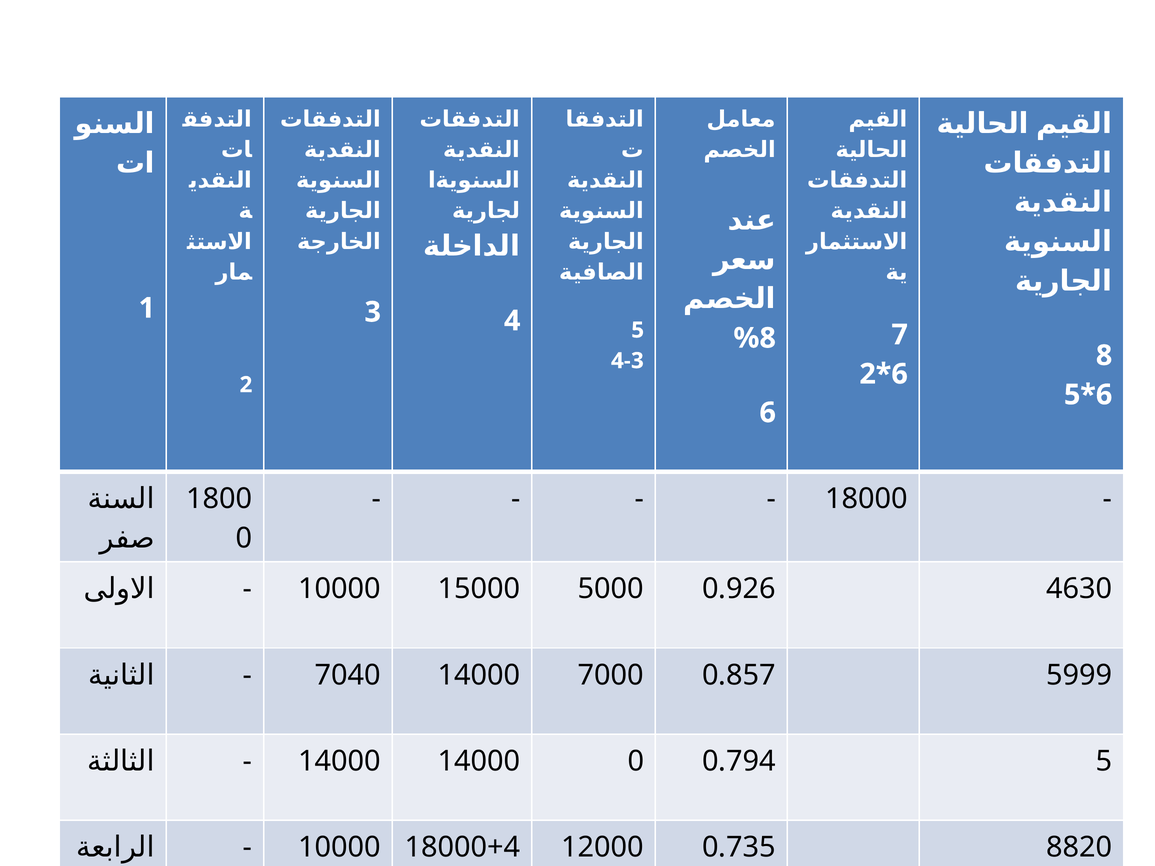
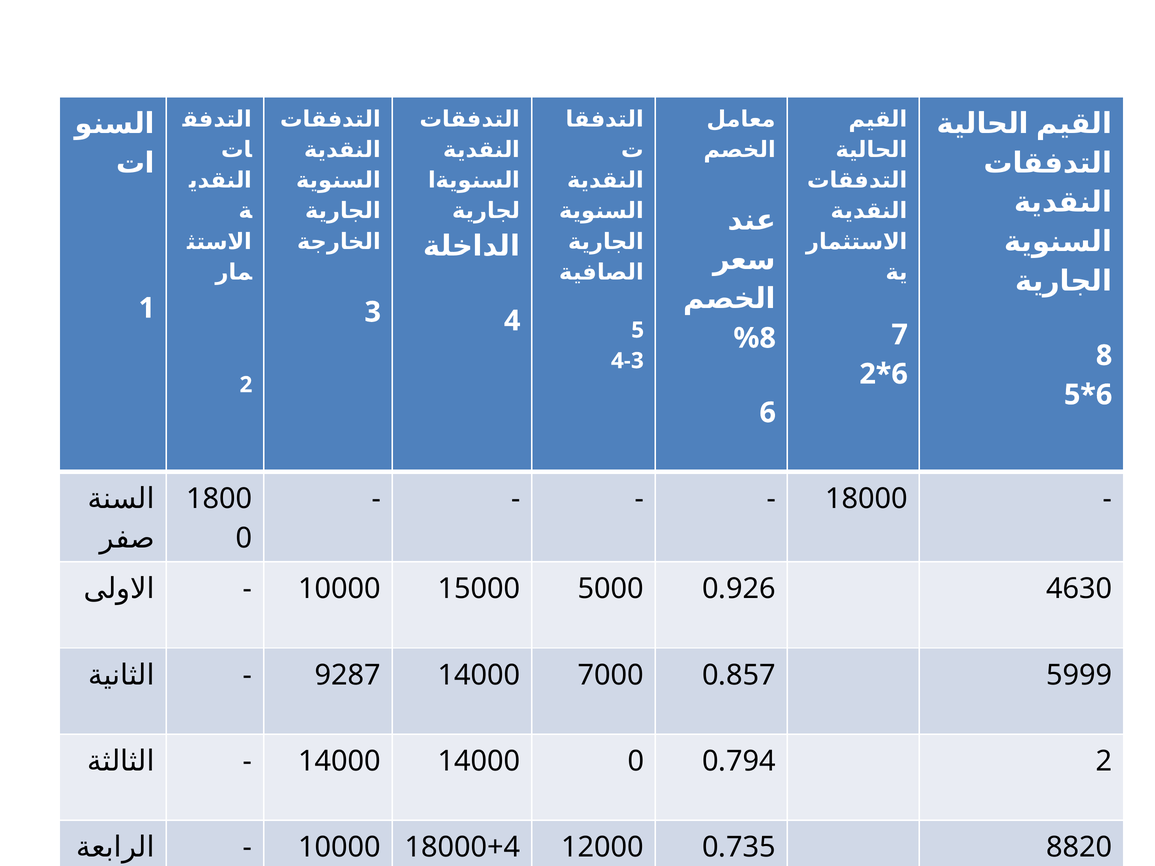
7040: 7040 -> 9287 (348, 675)
0.794 5: 5 -> 2 (1104, 761)
